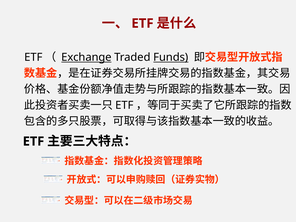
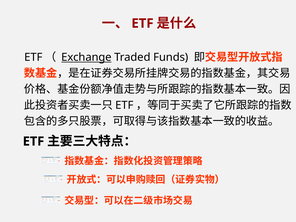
Funds underline: present -> none (171, 57)
